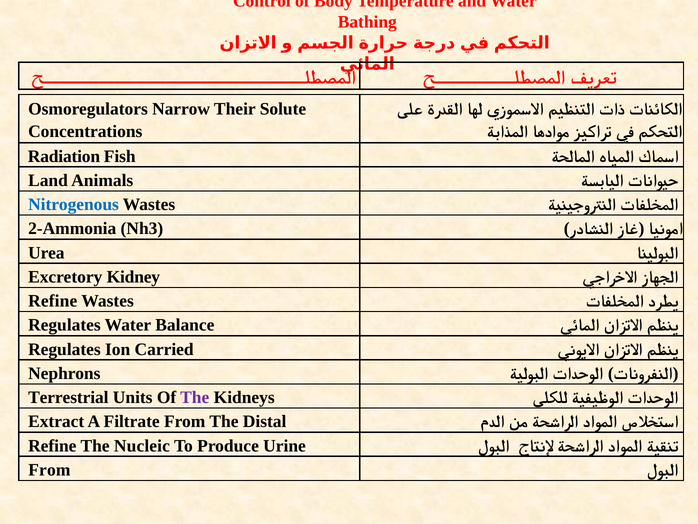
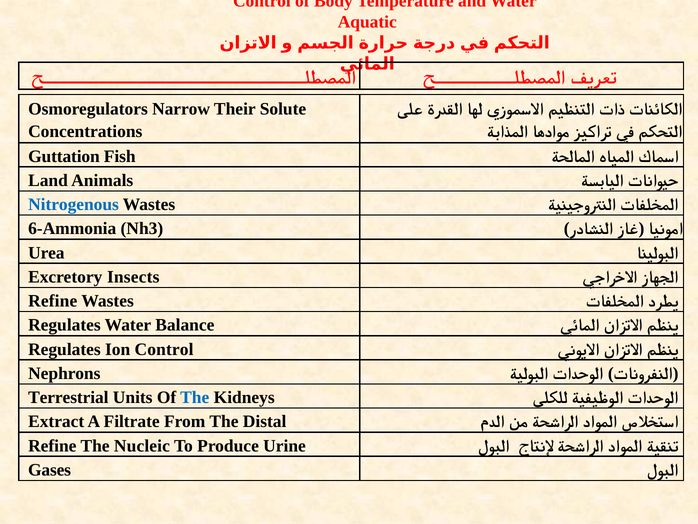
Bathing: Bathing -> Aquatic (367, 22)
Radiation: Radiation -> Guttation (64, 156)
2-Ammonia: 2-Ammonia -> 6-Ammonia (72, 229)
Kidney: Kidney -> Insects (133, 277)
Ion Carried: Carried -> Control (164, 349)
The colour: purple -> blue (195, 397)
From: From -> Gases (50, 470)
